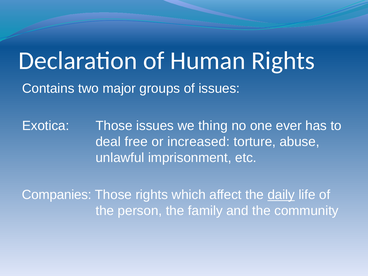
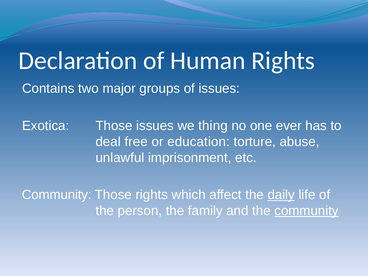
increased: increased -> education (199, 142)
Companies: Companies -> Community (57, 195)
community underline: none -> present (307, 211)
